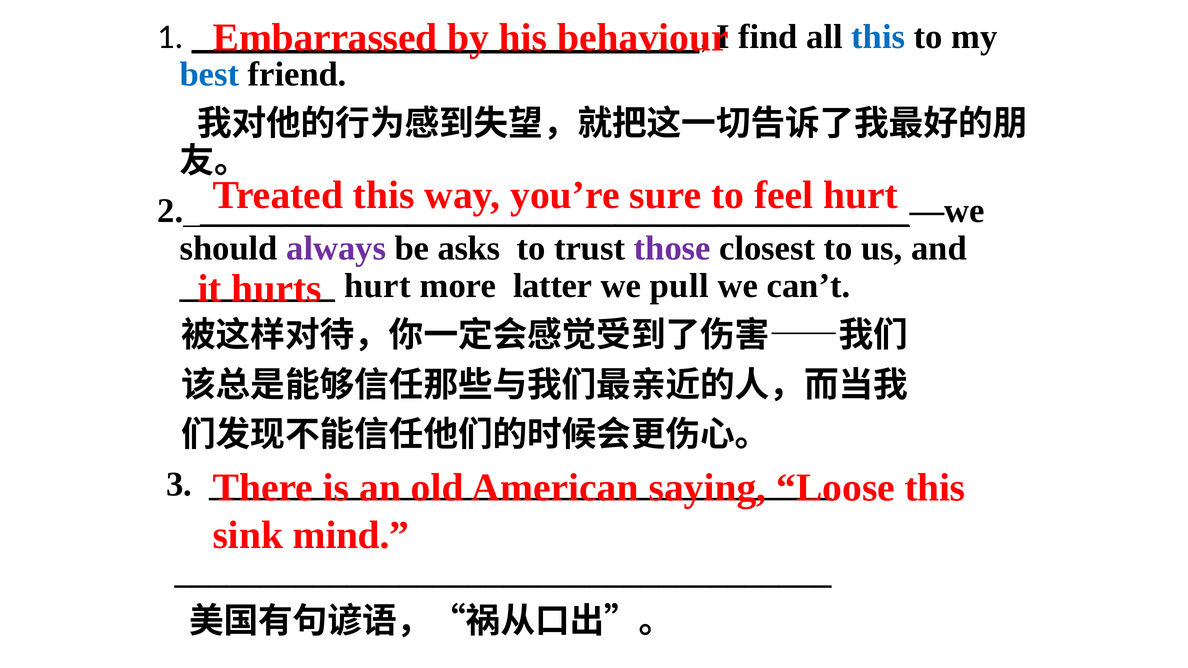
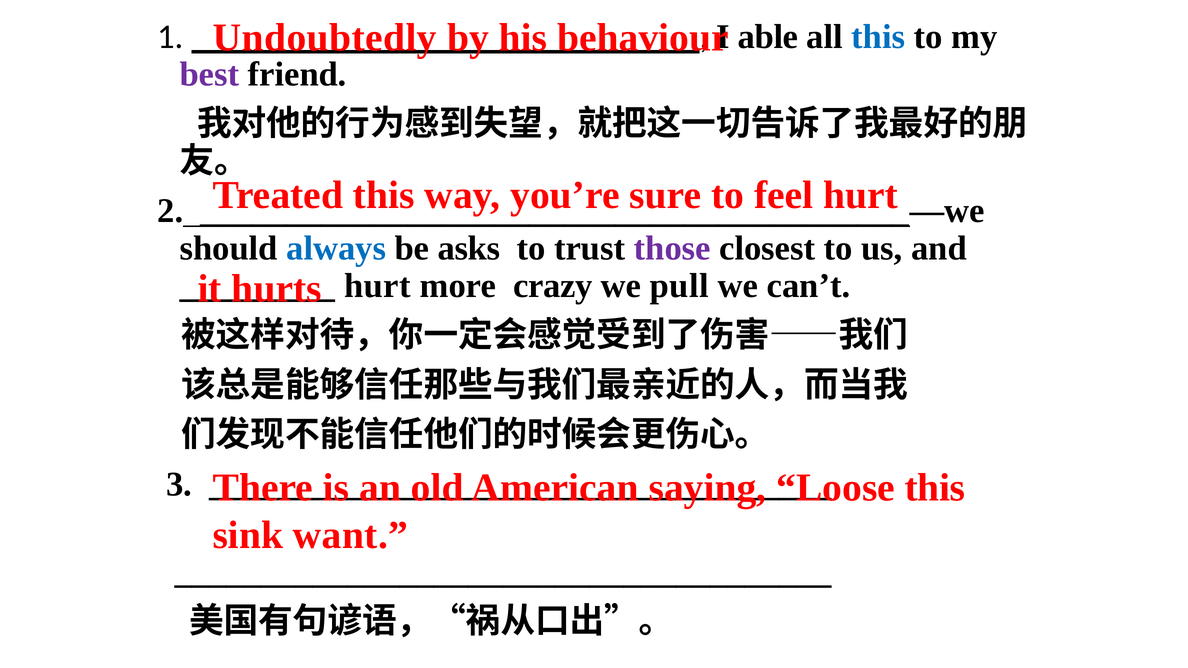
Embarrassed: Embarrassed -> Undoubtedly (325, 38)
find: find -> able (768, 37)
best colour: blue -> purple (209, 74)
always colour: purple -> blue (336, 248)
latter: latter -> crazy (553, 286)
mind: mind -> want (351, 535)
